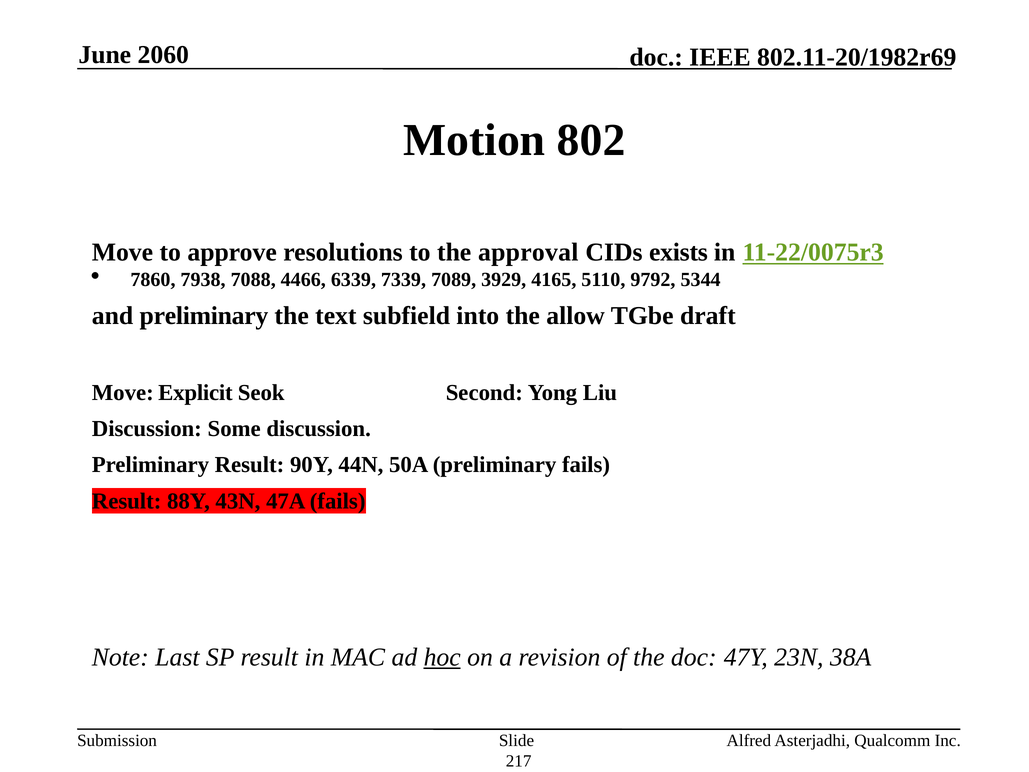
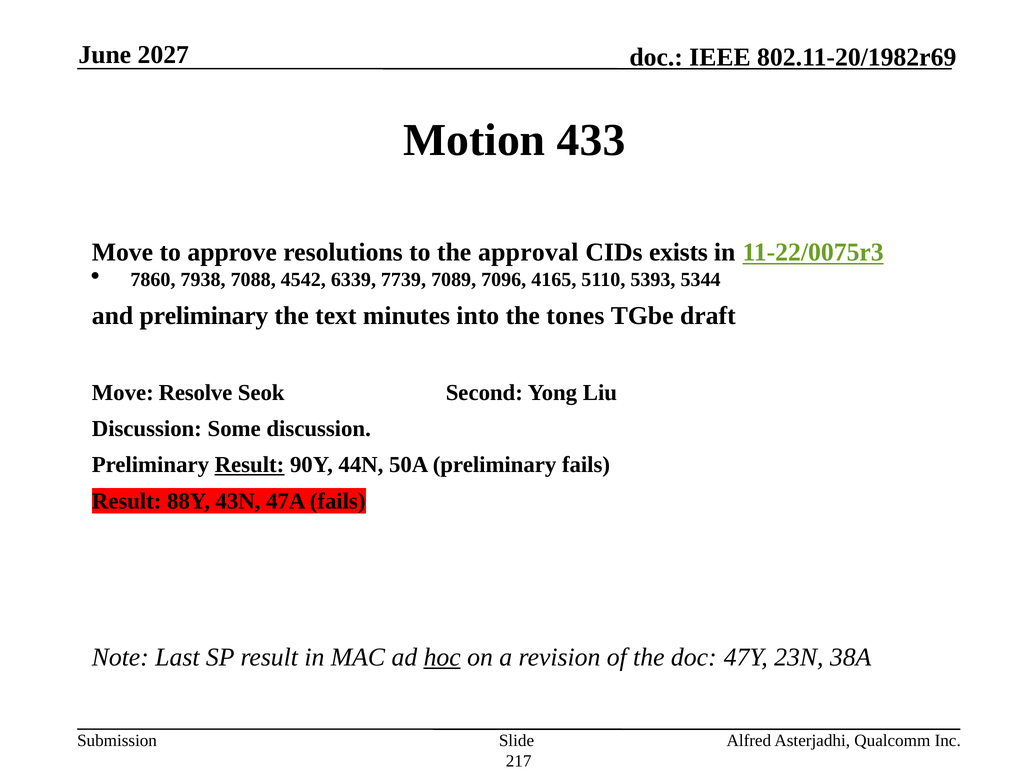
2060: 2060 -> 2027 (163, 55)
802: 802 -> 433 (591, 140)
4466: 4466 -> 4542 (303, 279)
7339: 7339 -> 7739 (403, 279)
3929: 3929 -> 7096 (504, 279)
9792: 9792 -> 5393 (653, 279)
subfield: subfield -> minutes (407, 316)
allow: allow -> tones (575, 316)
Explicit: Explicit -> Resolve (195, 393)
Result underline: none -> present (249, 465)
